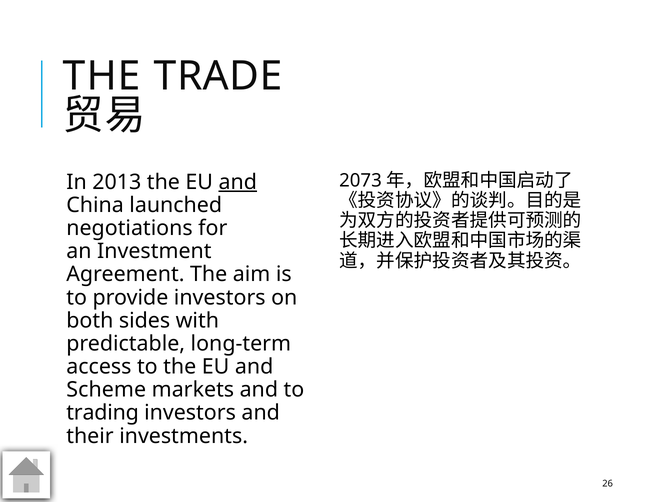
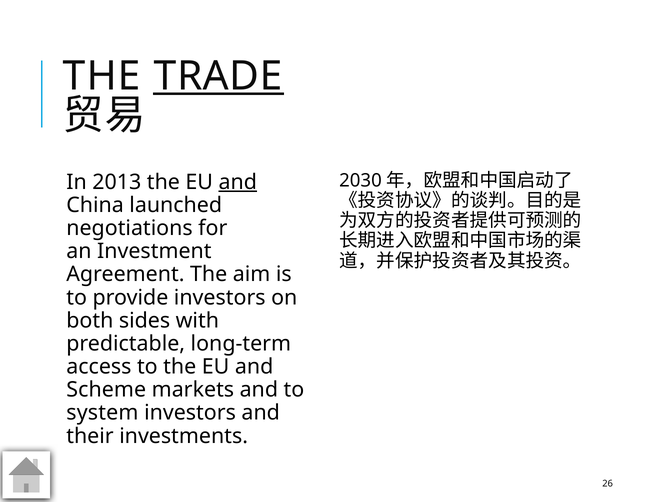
TRADE underline: none -> present (218, 76)
2073: 2073 -> 2030 (360, 181)
trading: trading -> system (102, 413)
